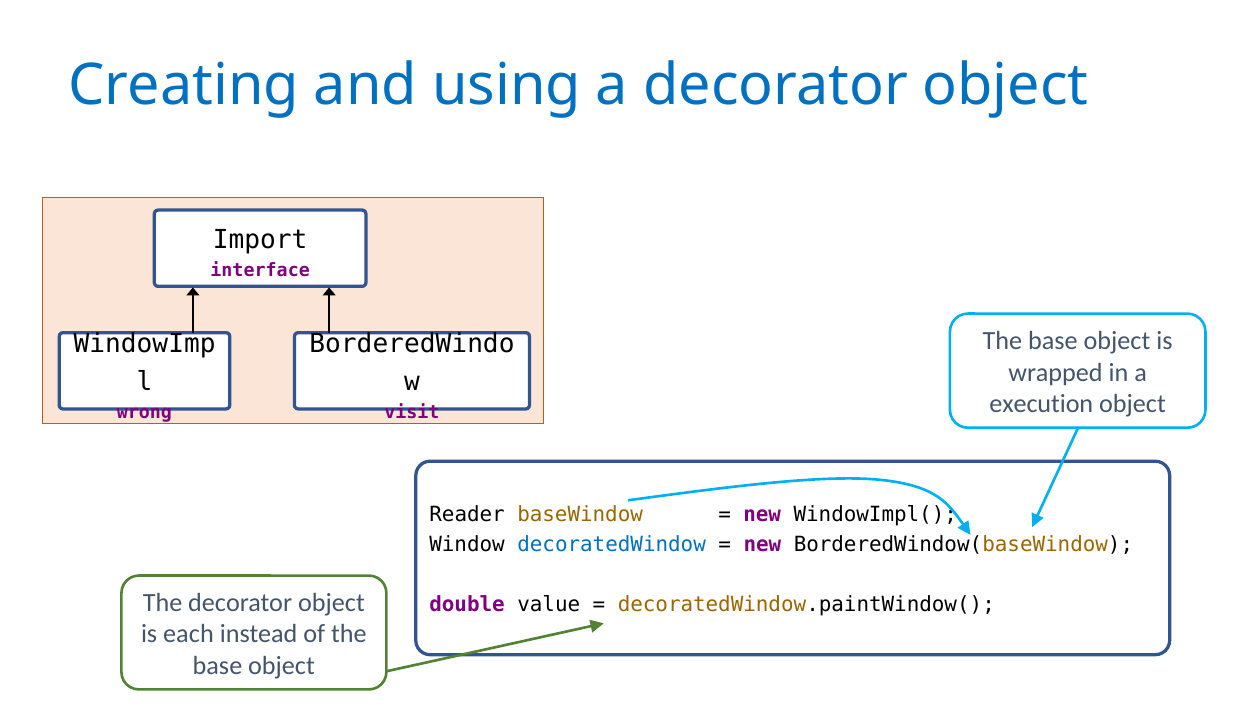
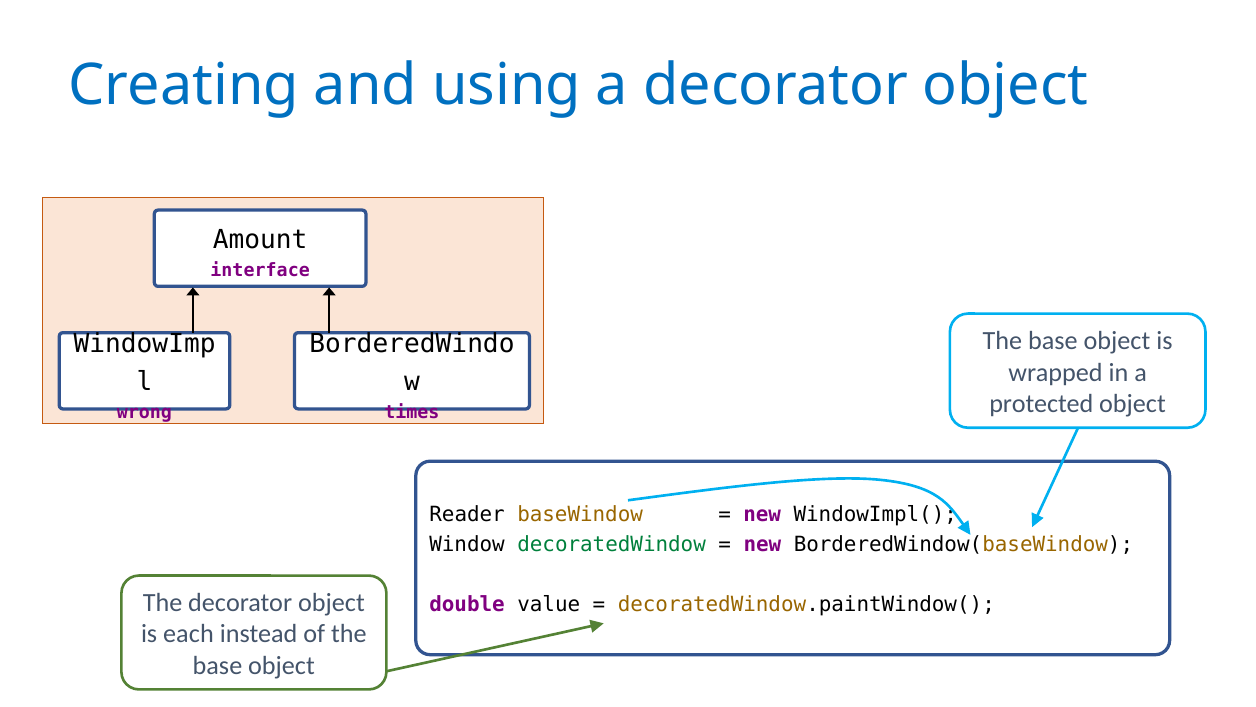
Import: Import -> Amount (260, 240)
execution: execution -> protected (1041, 404)
visit: visit -> times (412, 412)
decoratedWindow colour: blue -> green (612, 544)
